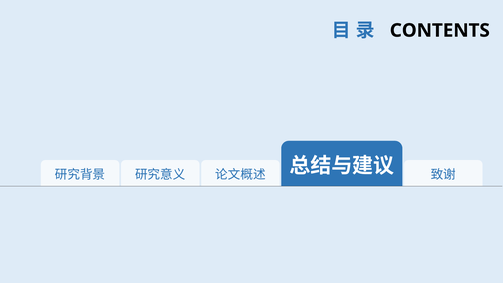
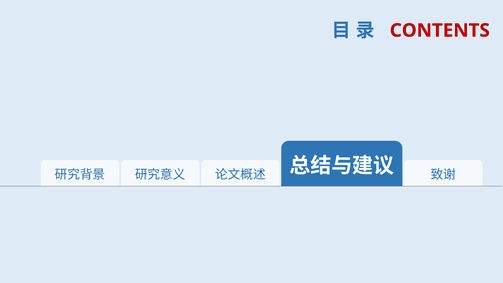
CONTENTS colour: black -> red (440, 30)
